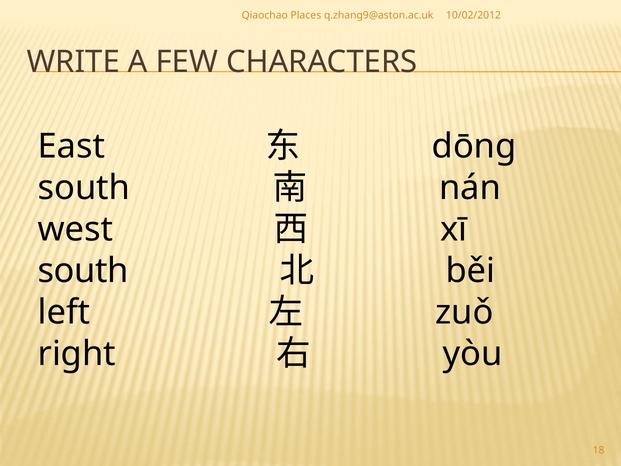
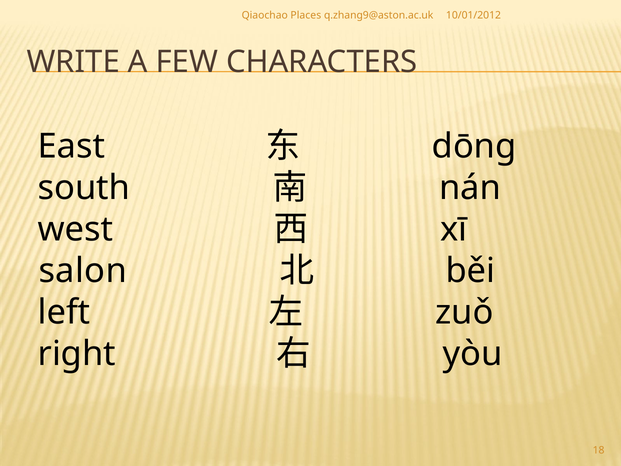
10/02/2012: 10/02/2012 -> 10/01/2012 (473, 15)
south: south -> salon (83, 271)
